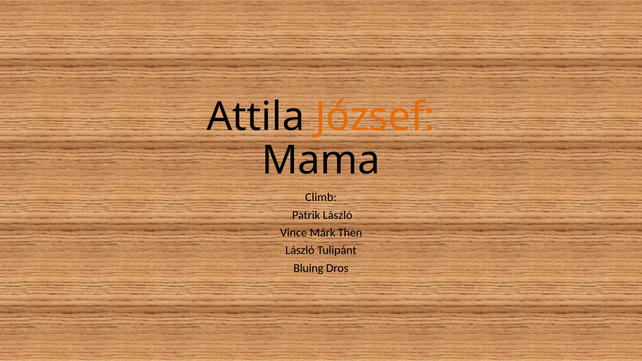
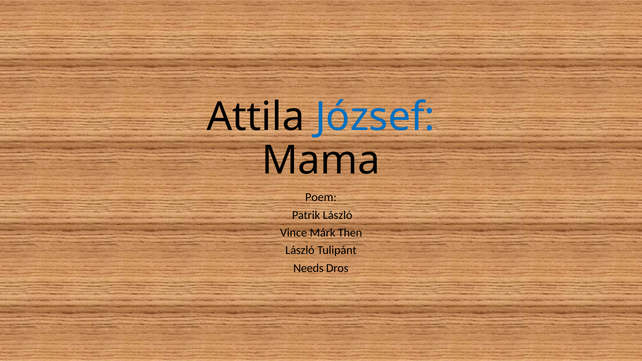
József colour: orange -> blue (375, 117)
Climb: Climb -> Poem (321, 197)
Bluing: Bluing -> Needs (308, 268)
